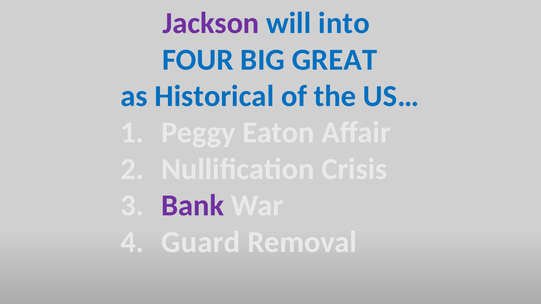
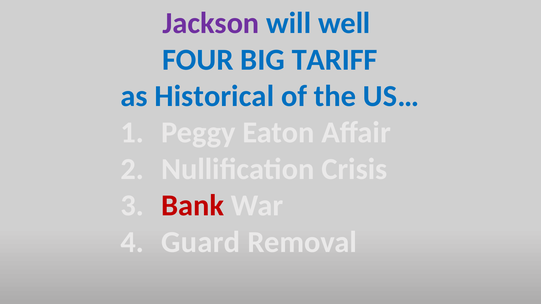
into: into -> well (344, 23)
GREAT: GREAT -> TARIFF (335, 60)
Bank colour: purple -> red (193, 206)
